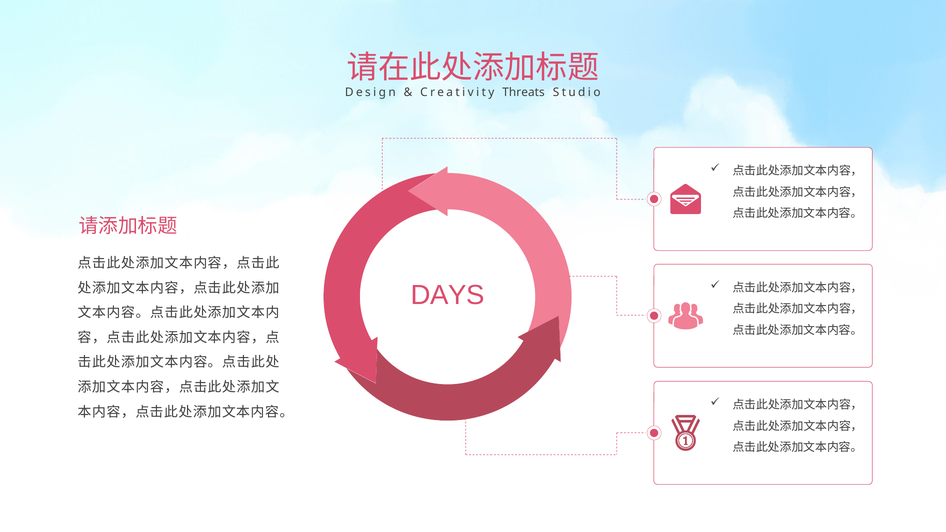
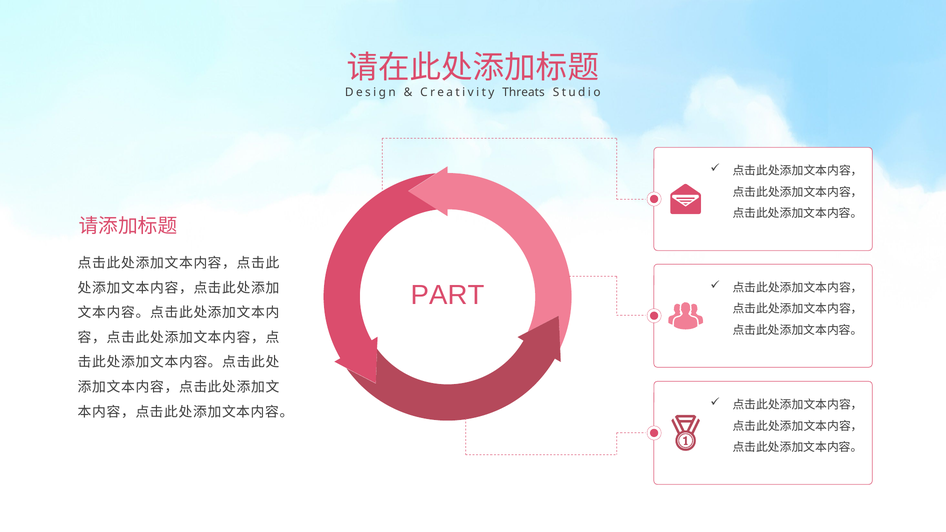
DAYS: DAYS -> PART (448, 295)
